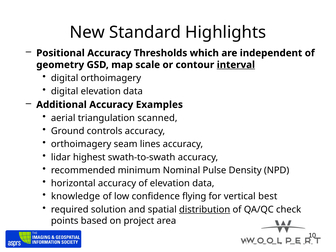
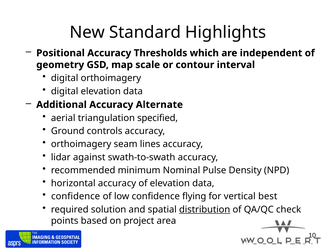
interval underline: present -> none (236, 65)
Examples: Examples -> Alternate (159, 105)
scanned: scanned -> specified (158, 118)
highest: highest -> against (89, 157)
knowledge: knowledge -> confidence (76, 196)
